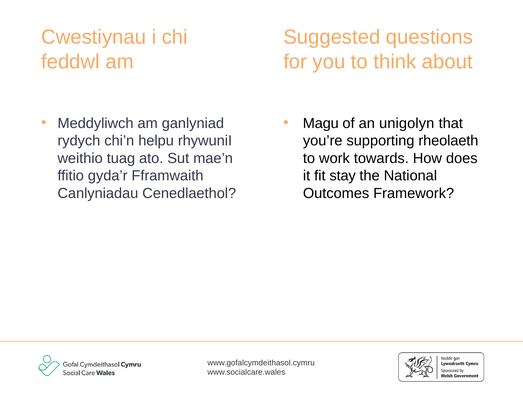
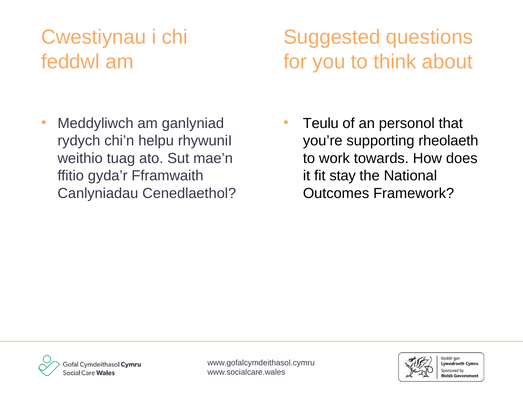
Magu: Magu -> Teulu (321, 123)
unigolyn: unigolyn -> personol (407, 123)
